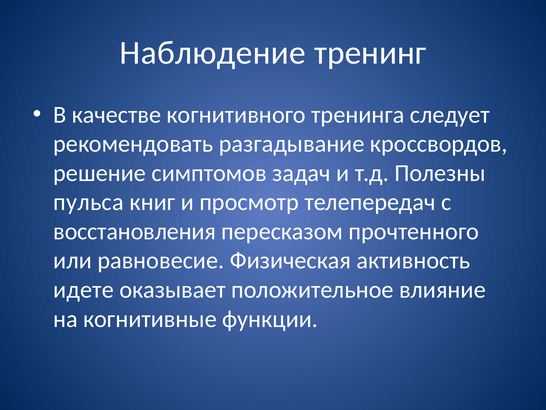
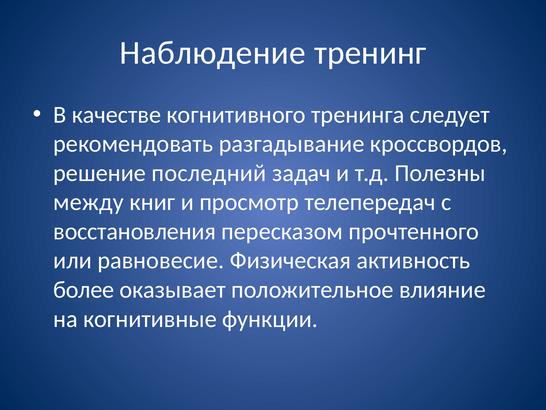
симптомов: симптомов -> последний (209, 173)
пульса: пульса -> между (89, 202)
идете: идете -> более (84, 289)
